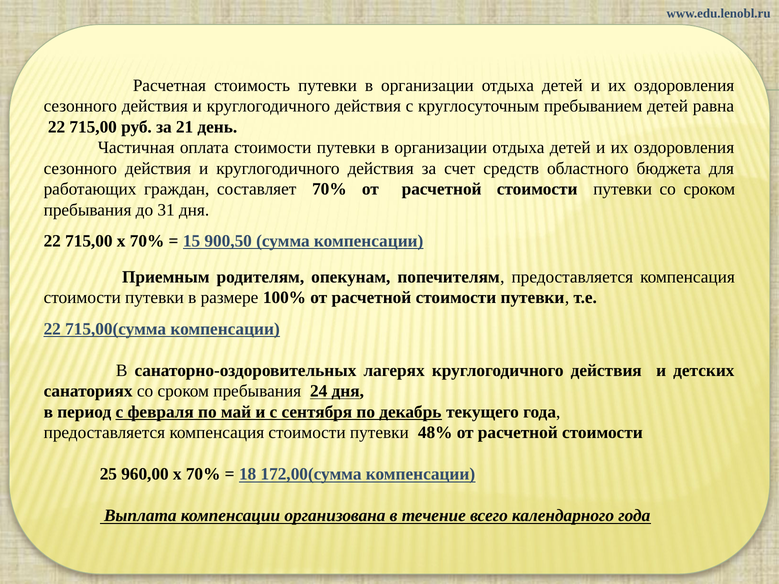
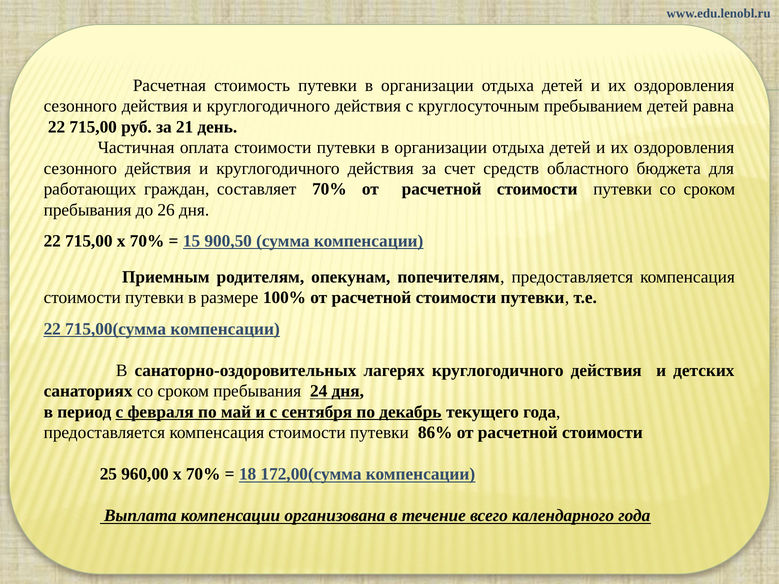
31: 31 -> 26 (166, 210)
48%: 48% -> 86% (435, 433)
